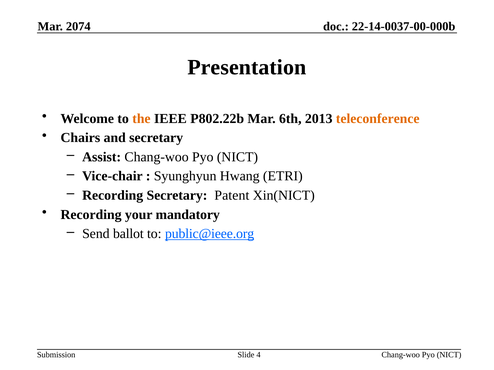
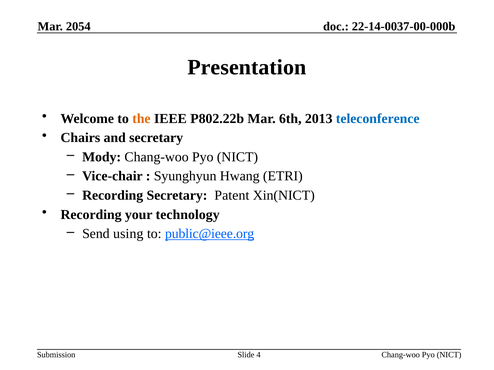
2074: 2074 -> 2054 (78, 26)
teleconference colour: orange -> blue (378, 119)
Assist: Assist -> Mody (102, 157)
mandatory: mandatory -> technology (188, 215)
ballot: ballot -> using (128, 234)
